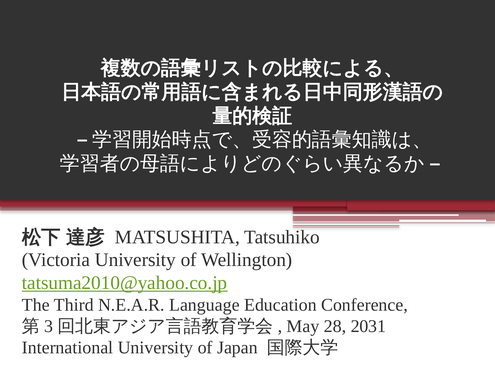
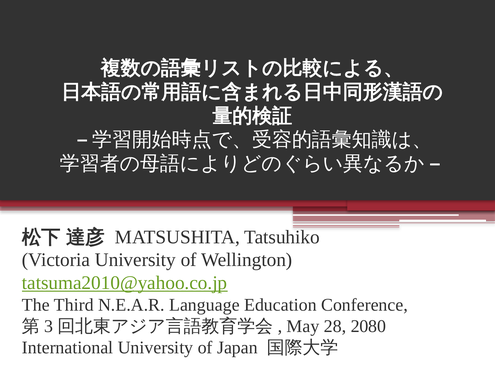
2031: 2031 -> 2080 (368, 326)
